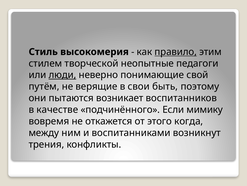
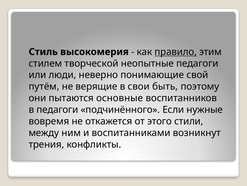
люди underline: present -> none (62, 75)
возникает: возникает -> основные (120, 98)
в качестве: качестве -> педагоги (57, 109)
мимику: мимику -> нужные (205, 109)
когда: когда -> стили (189, 121)
